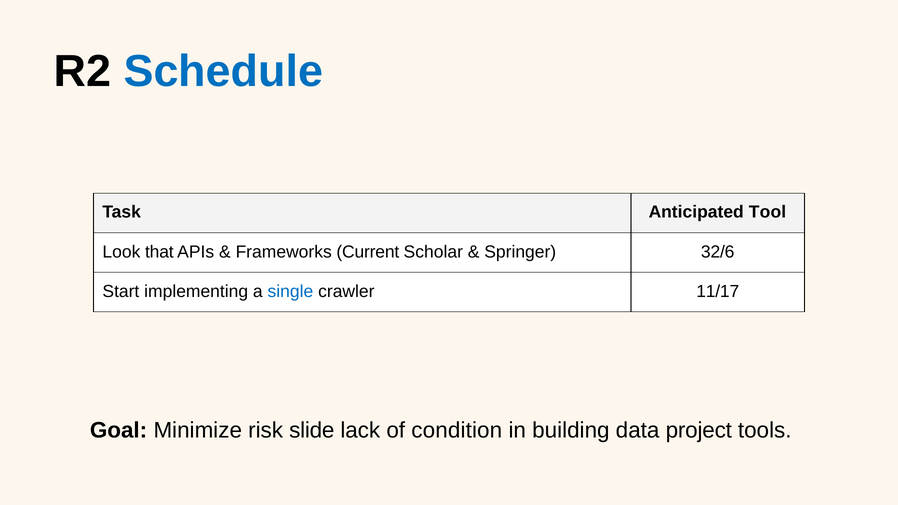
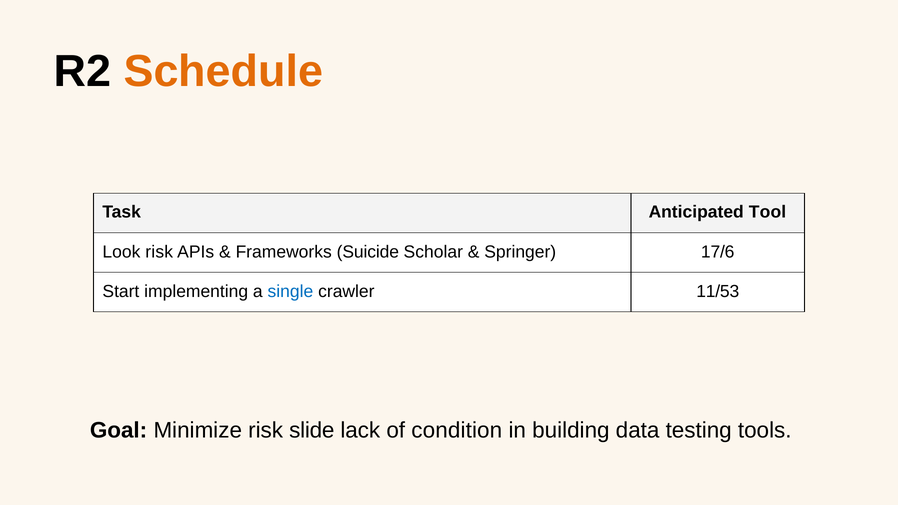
Schedule colour: blue -> orange (223, 72)
Look that: that -> risk (159, 252)
Current: Current -> Suicide (368, 252)
32/6: 32/6 -> 17/6 (718, 252)
11/17: 11/17 -> 11/53 (718, 291)
project: project -> testing (699, 430)
